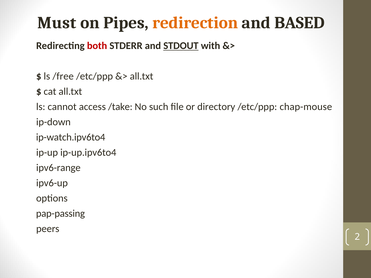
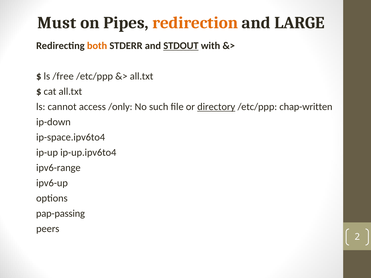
BASED: BASED -> LARGE (299, 23)
both colour: red -> orange (97, 46)
/take: /take -> /only (120, 107)
directory underline: none -> present (216, 107)
chap-mouse: chap-mouse -> chap-written (306, 107)
ip-watch.ipv6to4: ip-watch.ipv6to4 -> ip-space.ipv6to4 (71, 137)
